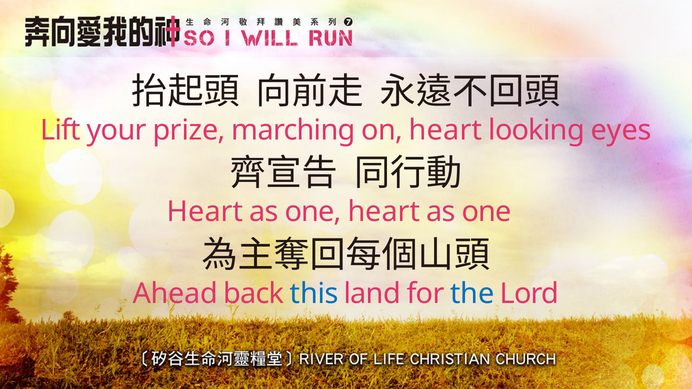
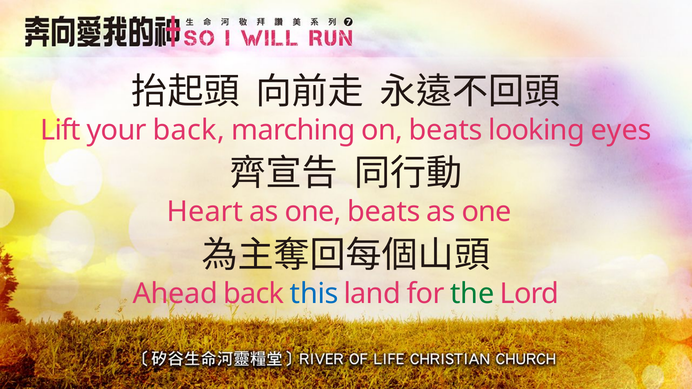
your prize: prize -> back (189, 130)
on heart: heart -> beats (446, 130)
one heart: heart -> beats (384, 212)
the colour: blue -> green (472, 294)
